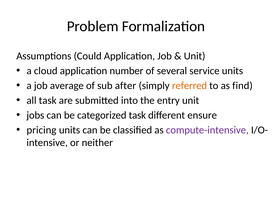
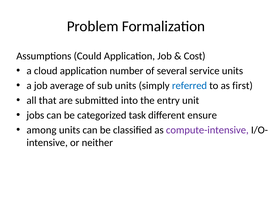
Unit: Unit -> Cost (195, 56)
sub after: after -> units (126, 86)
referred colour: orange -> blue (189, 86)
find: find -> first (242, 86)
all task: task -> that (48, 100)
pricing: pricing -> among (42, 130)
